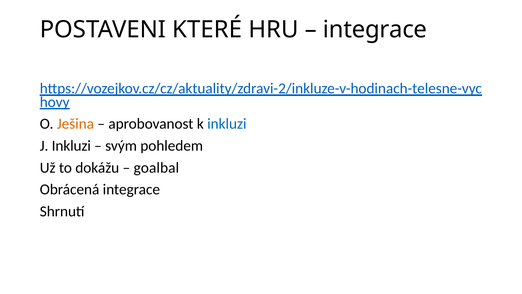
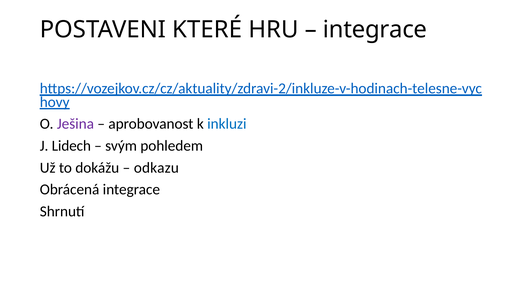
Ješina colour: orange -> purple (75, 124)
J Inkluzi: Inkluzi -> Lidech (71, 146)
goalbal: goalbal -> odkazu (156, 168)
